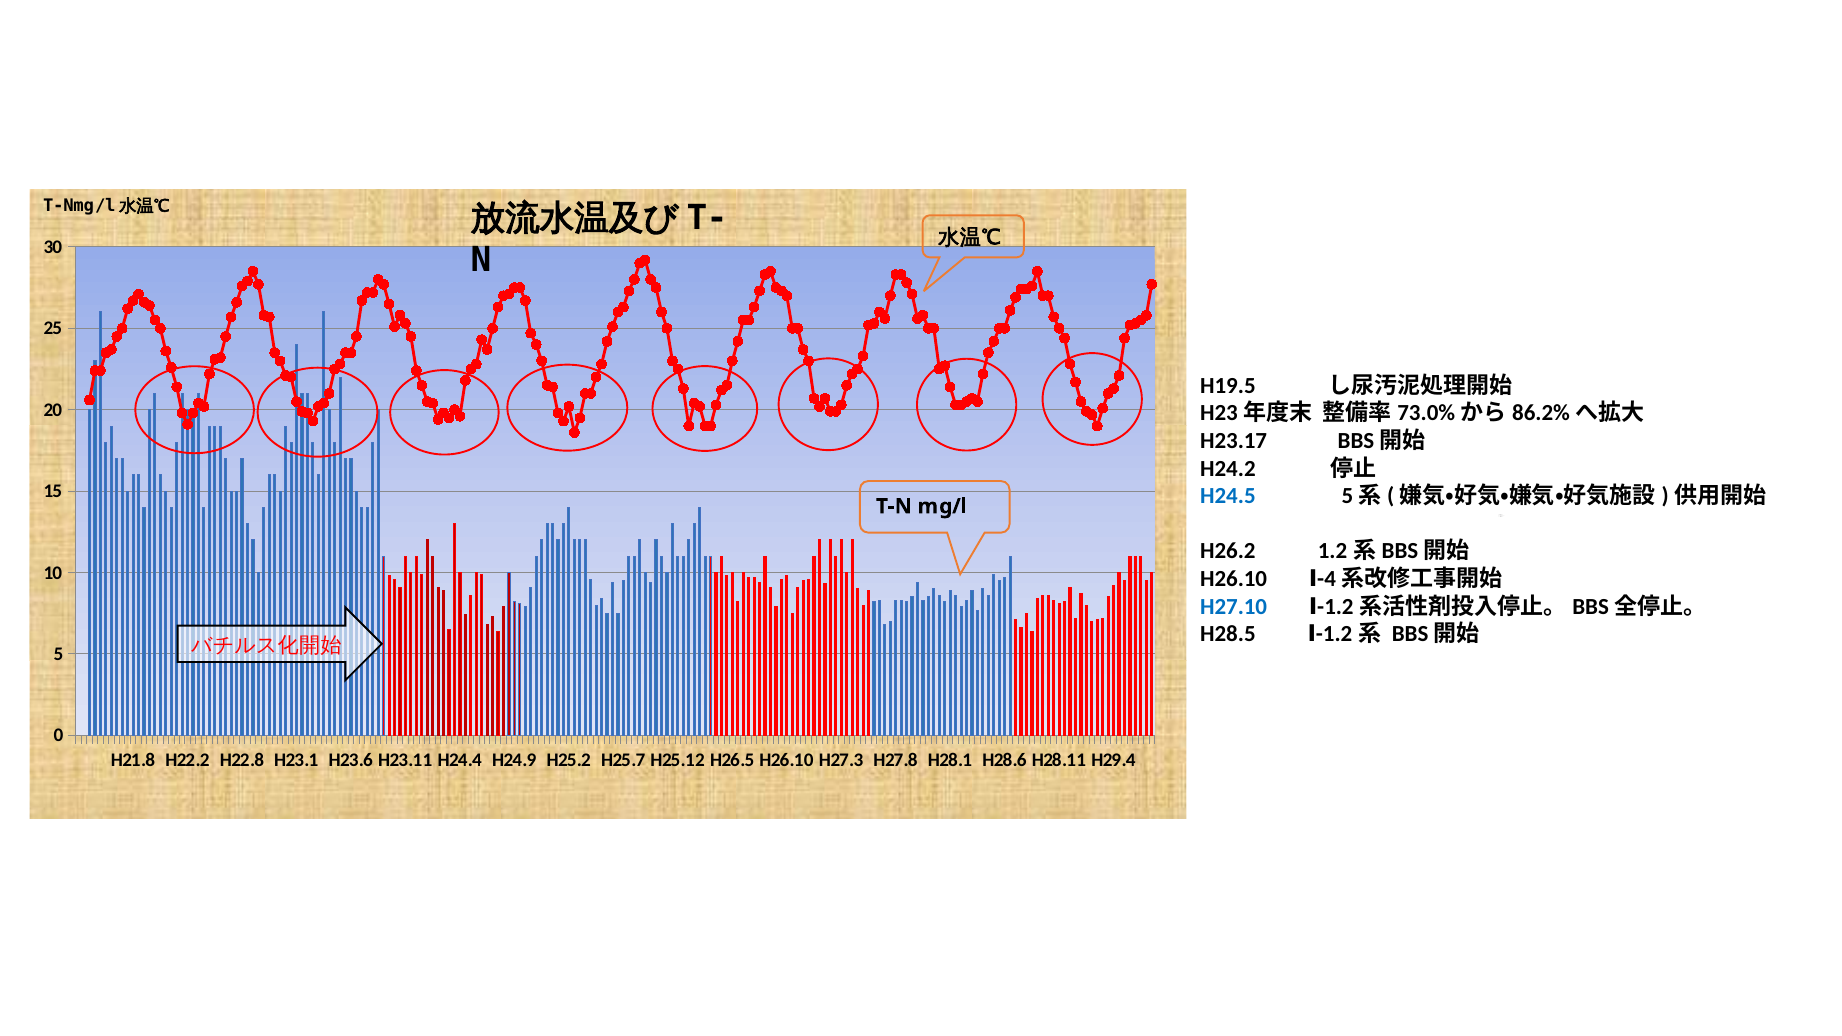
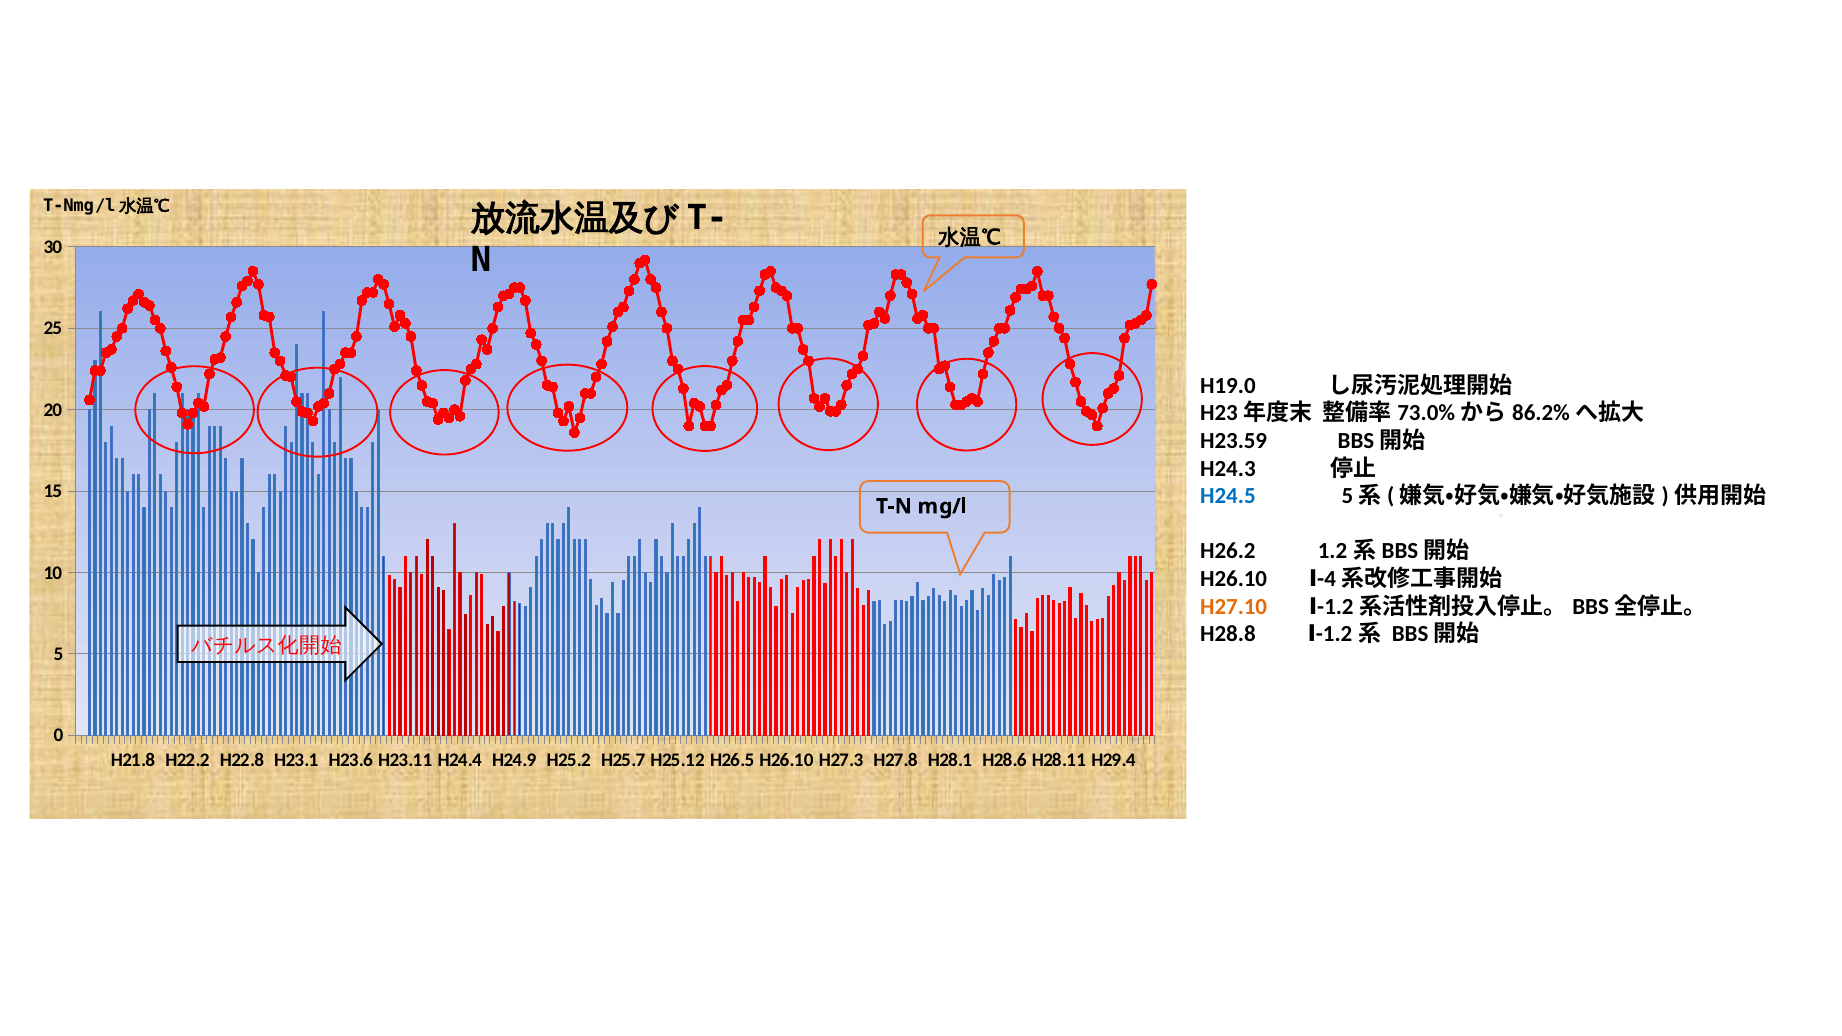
H19.5: H19.5 -> H19.0 (1228, 386)
H23.17: H23.17 -> H23.59 (1234, 441)
H24.2: H24.2 -> H24.3 (1228, 469)
H27.10 colour: blue -> orange (1234, 607)
H28.5: H28.5 -> H28.8 (1228, 634)
